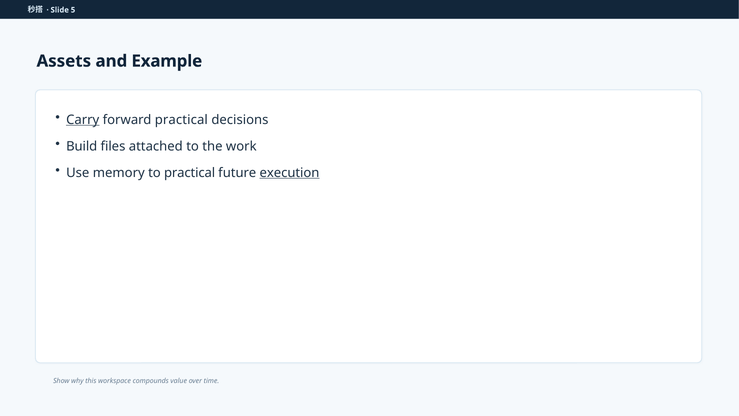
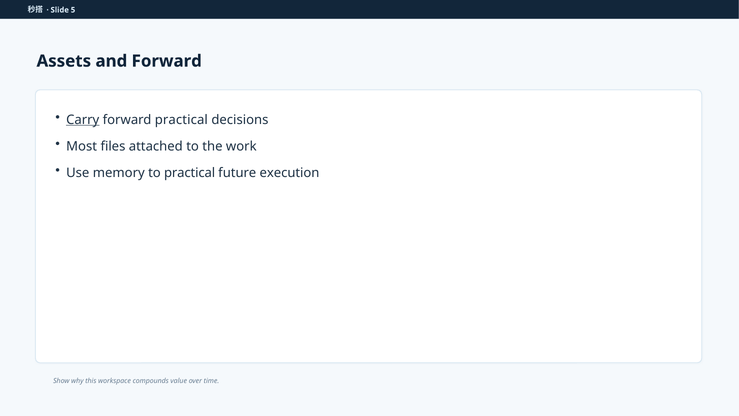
and Example: Example -> Forward (167, 61)
Build: Build -> Most (82, 146)
execution underline: present -> none (290, 173)
